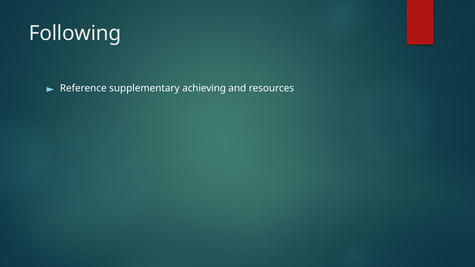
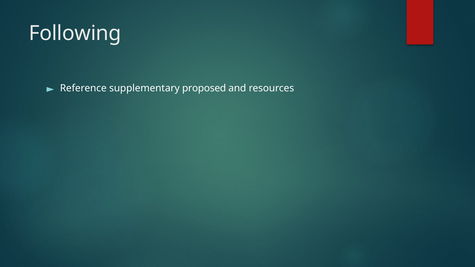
achieving: achieving -> proposed (204, 88)
